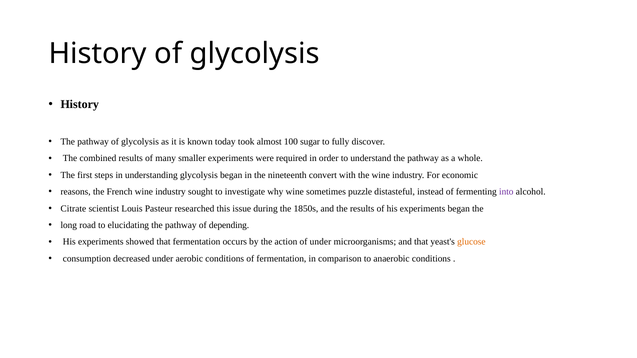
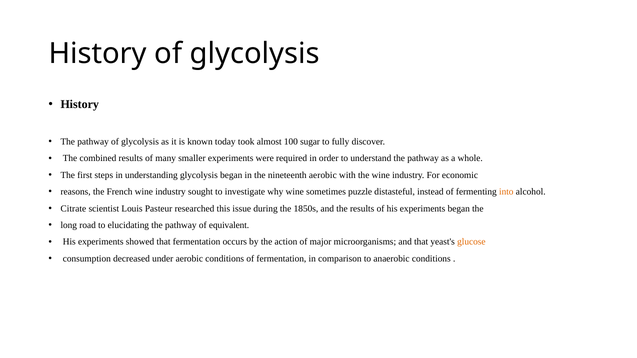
nineteenth convert: convert -> aerobic (323, 175)
into colour: purple -> orange (506, 192)
depending: depending -> equivalent (229, 225)
of under: under -> major (321, 242)
